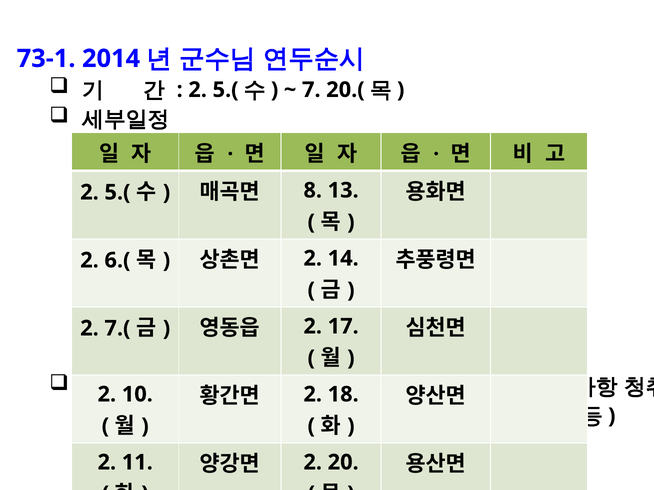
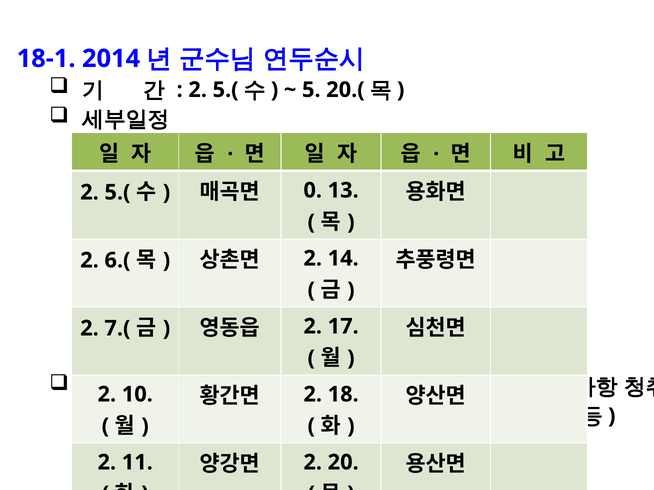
73-1: 73-1 -> 18-1 (46, 59)
7: 7 -> 5 (311, 90)
8: 8 -> 0 (313, 191)
